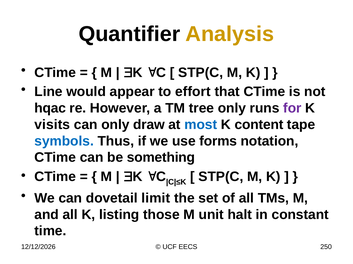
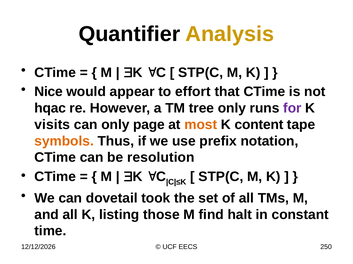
Line: Line -> Nice (49, 92)
draw: draw -> page (149, 125)
most colour: blue -> orange (201, 125)
symbols colour: blue -> orange (64, 141)
forms: forms -> prefix (218, 141)
something: something -> resolution (161, 158)
limit: limit -> took (156, 199)
unit: unit -> find (211, 215)
